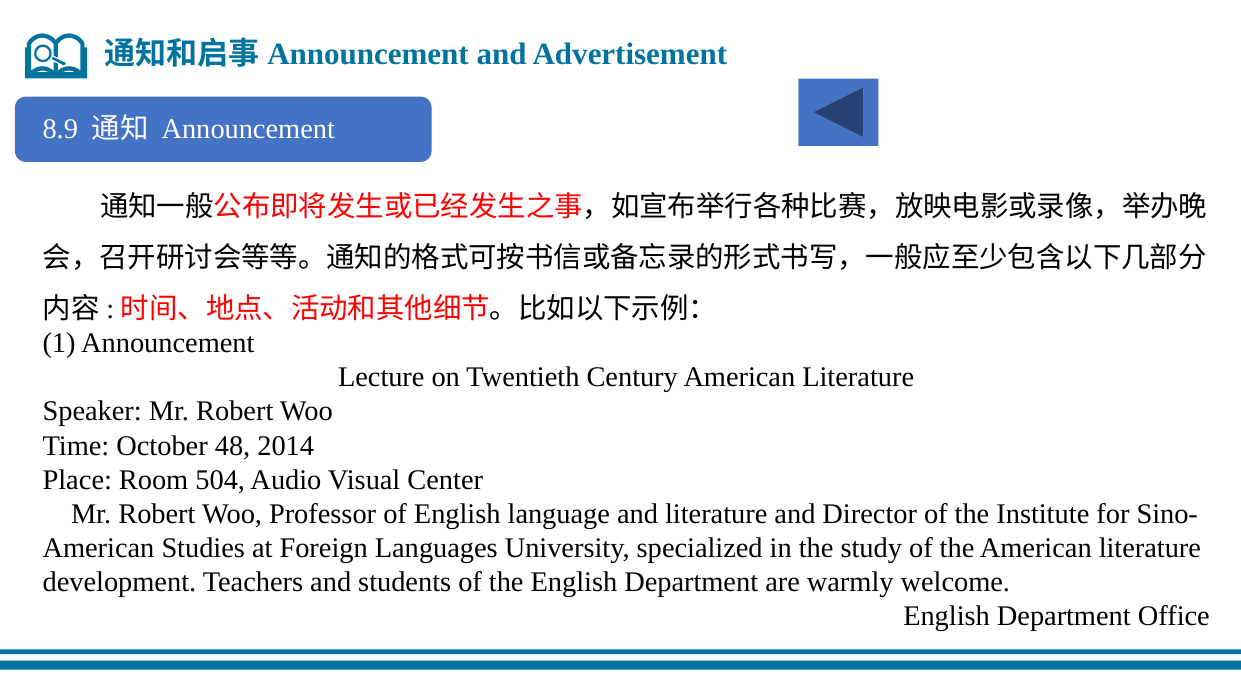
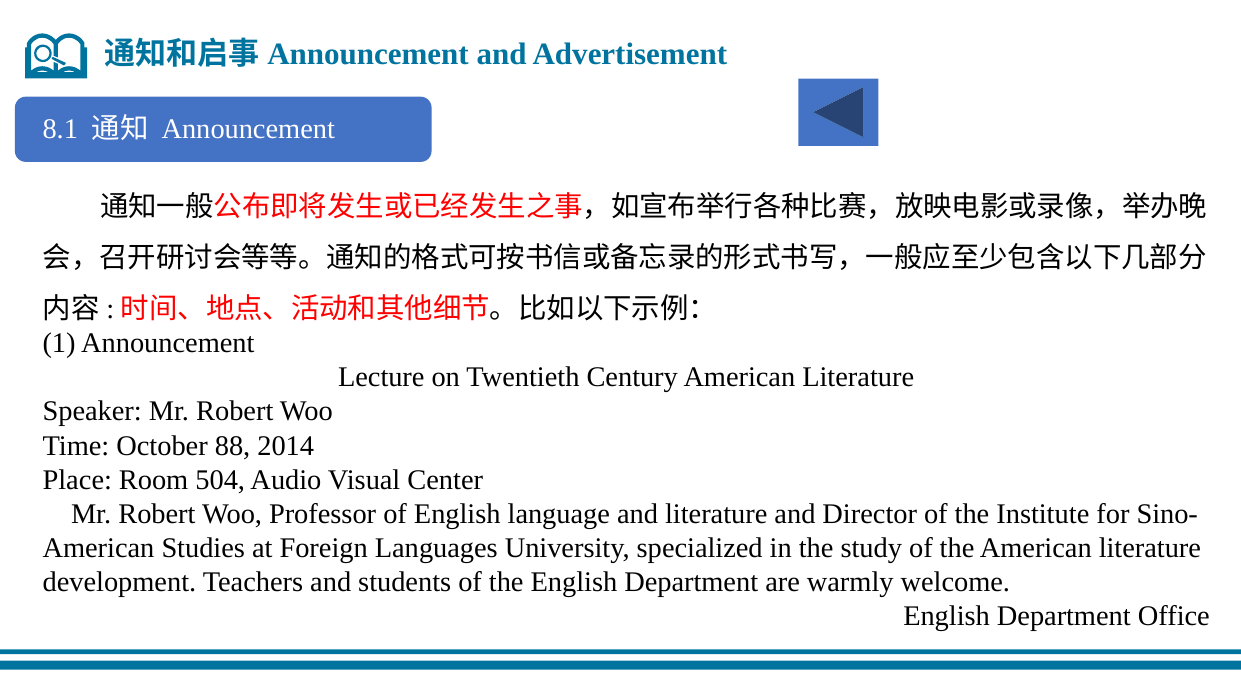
8.9: 8.9 -> 8.1 (60, 129)
48: 48 -> 88 (233, 446)
